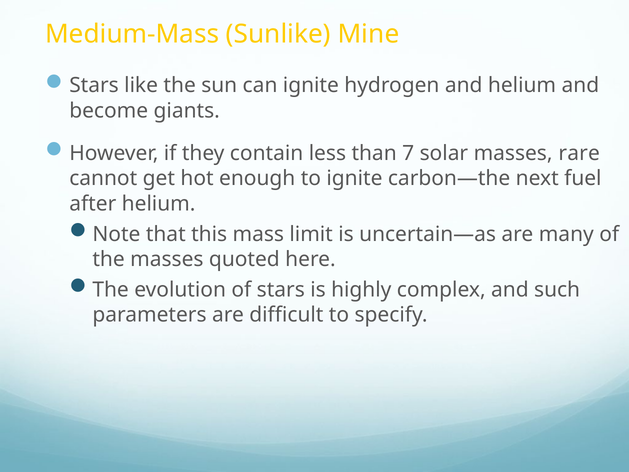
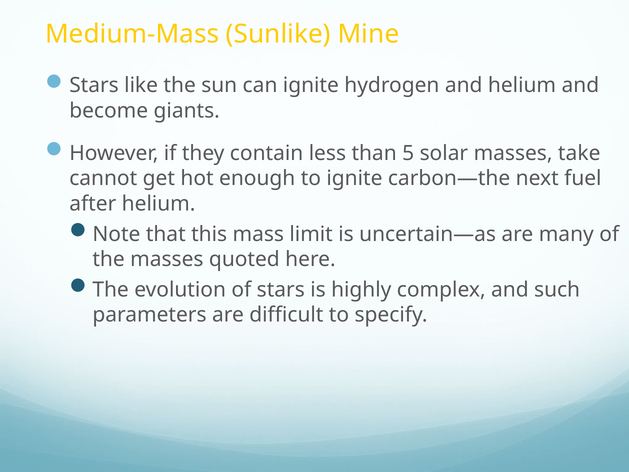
7: 7 -> 5 (408, 153)
rare: rare -> take (579, 153)
